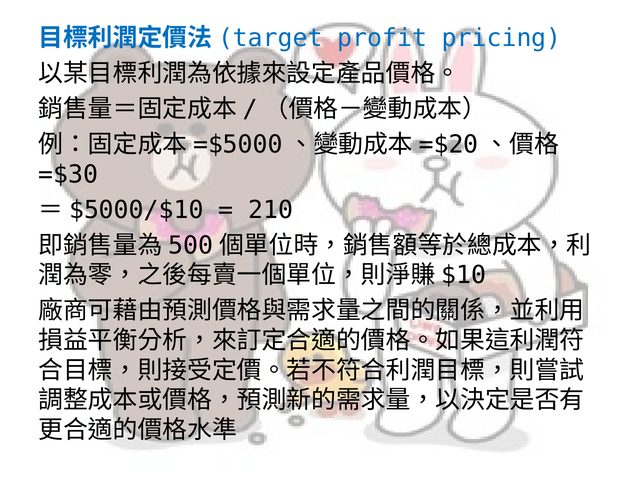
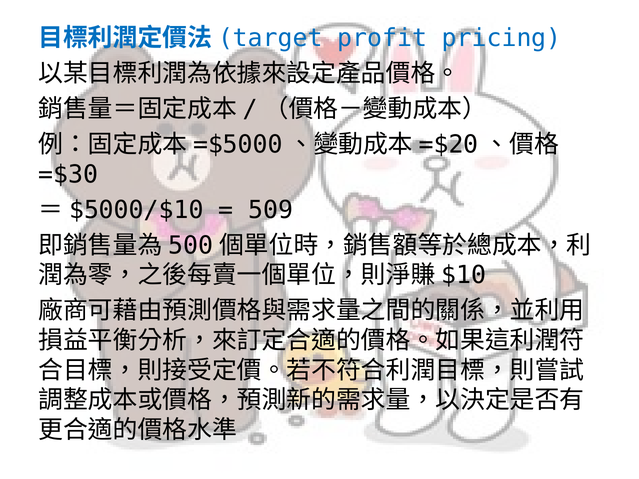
210: 210 -> 509 (271, 210)
